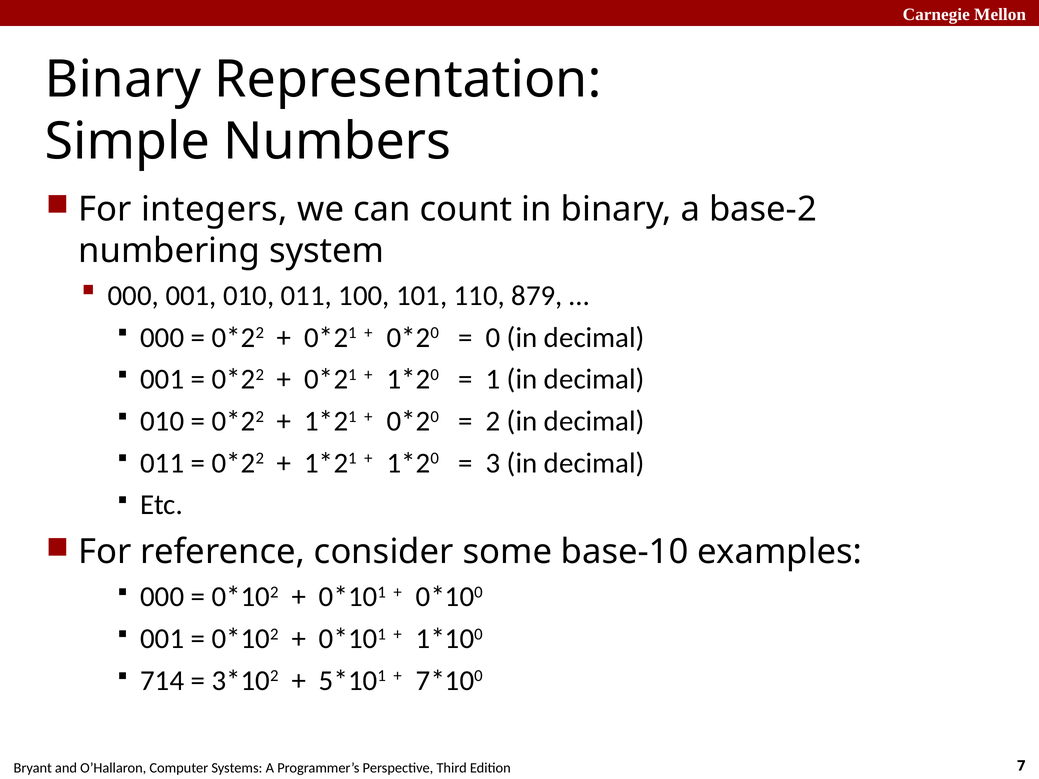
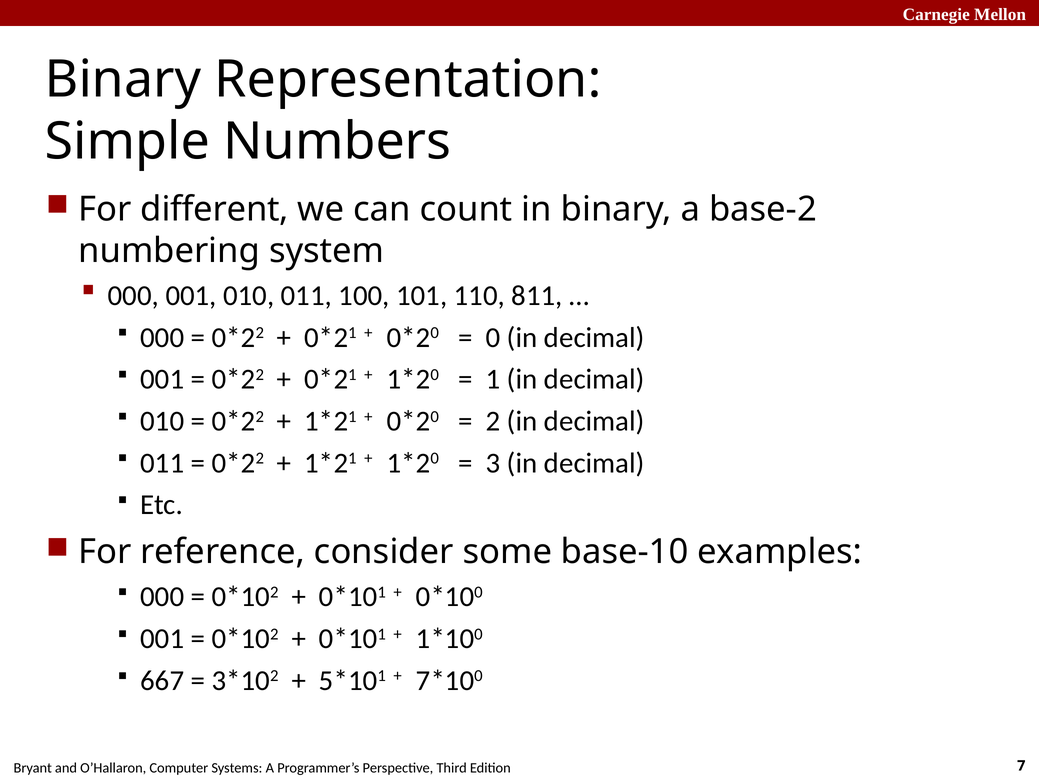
integers: integers -> different (215, 209)
879: 879 -> 811 (537, 296)
714: 714 -> 667 (162, 681)
